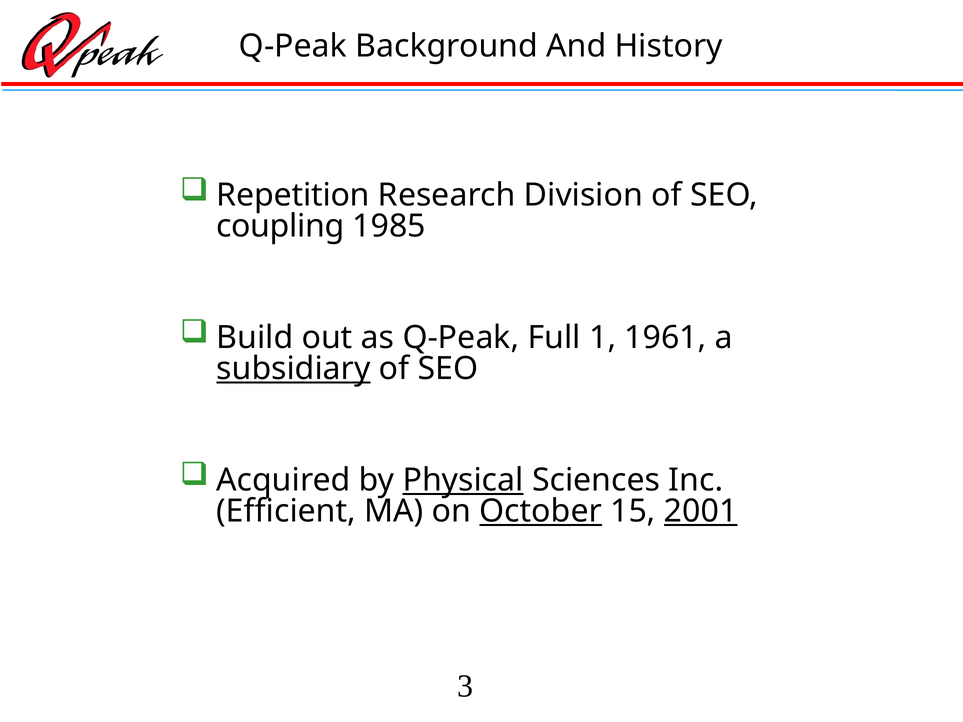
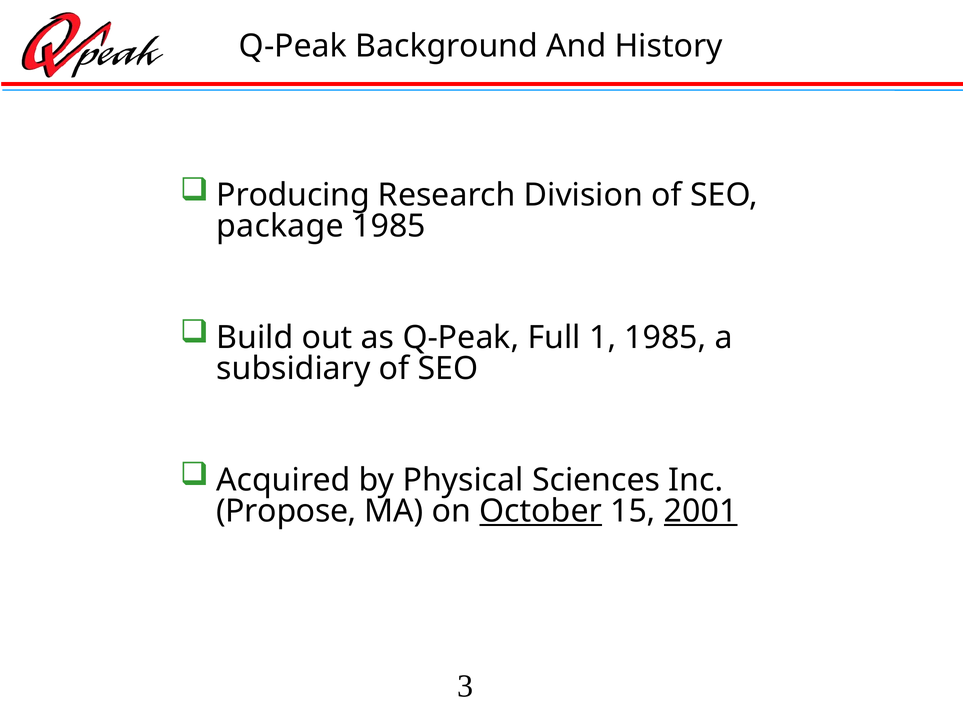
Repetition: Repetition -> Producing (293, 195)
coupling: coupling -> package (280, 226)
1 1961: 1961 -> 1985 (665, 338)
subsidiary underline: present -> none (293, 369)
Physical underline: present -> none (463, 480)
Efficient: Efficient -> Propose (286, 511)
